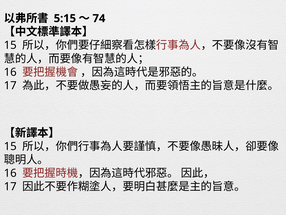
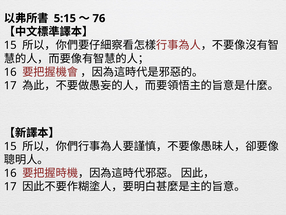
74: 74 -> 76 (99, 18)
